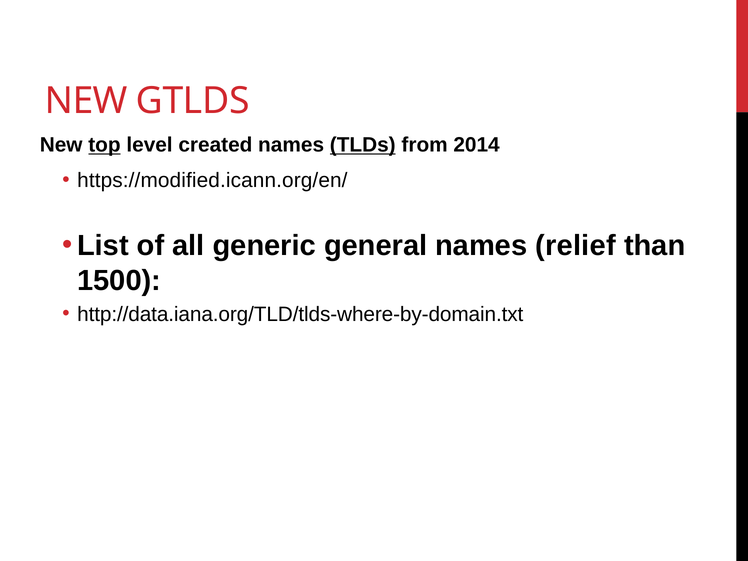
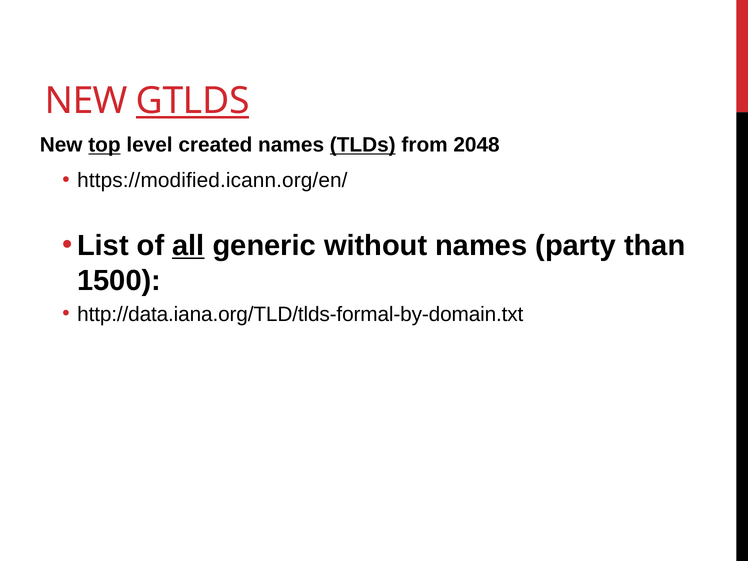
GTLDS underline: none -> present (193, 101)
2014: 2014 -> 2048 (477, 145)
all underline: none -> present (188, 246)
general: general -> without (376, 246)
relief: relief -> party (576, 246)
http://data.iana.org/TLD/tlds-where-by-domain.txt: http://data.iana.org/TLD/tlds-where-by-domain.txt -> http://data.iana.org/TLD/tlds-formal-by-domain.txt (300, 314)
